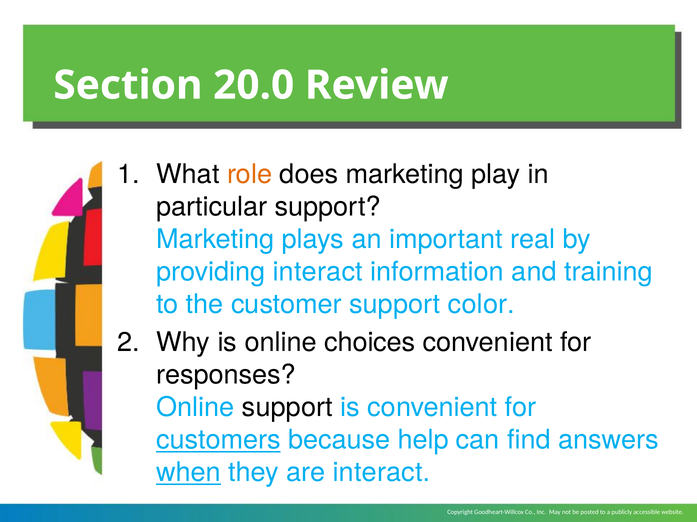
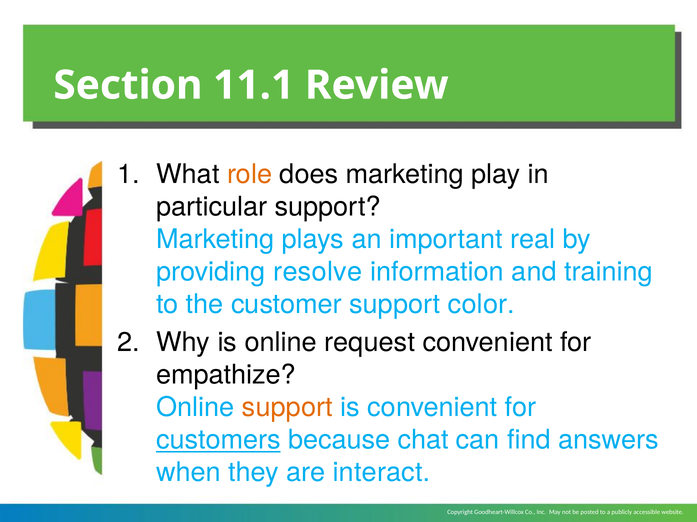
20.0: 20.0 -> 11.1 (254, 85)
providing interact: interact -> resolve (318, 272)
choices: choices -> request (370, 343)
responses: responses -> empathize (226, 376)
support colour: black -> orange (287, 408)
help: help -> chat (423, 441)
when underline: present -> none (189, 473)
